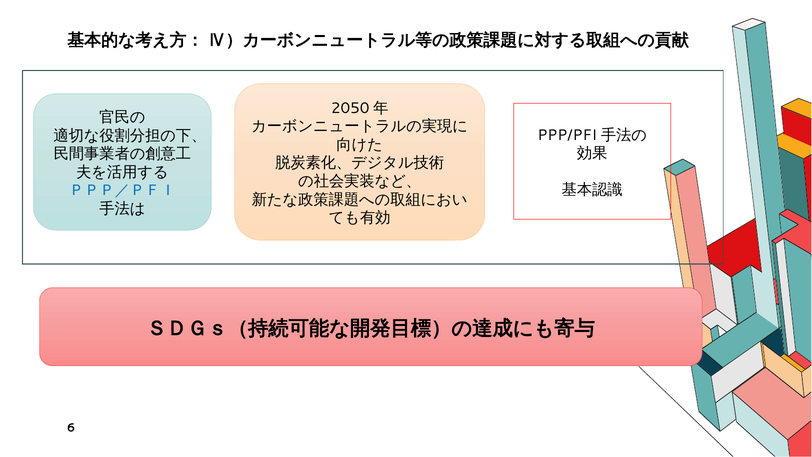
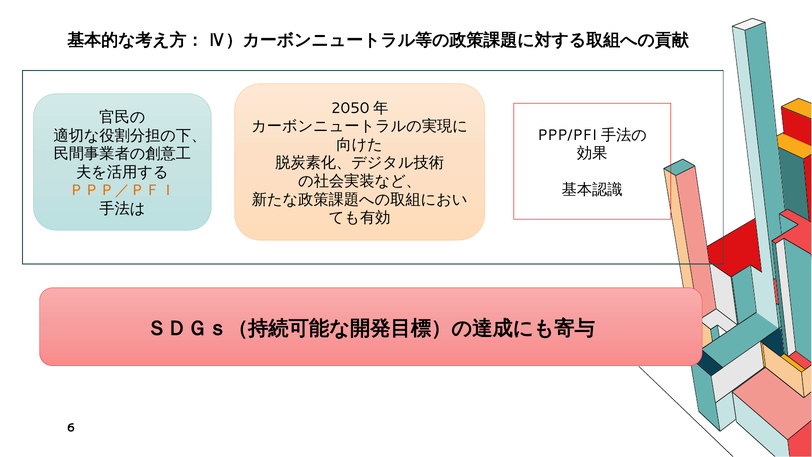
ＰＰＰ／ＰＦＩ colour: blue -> orange (122, 190)
